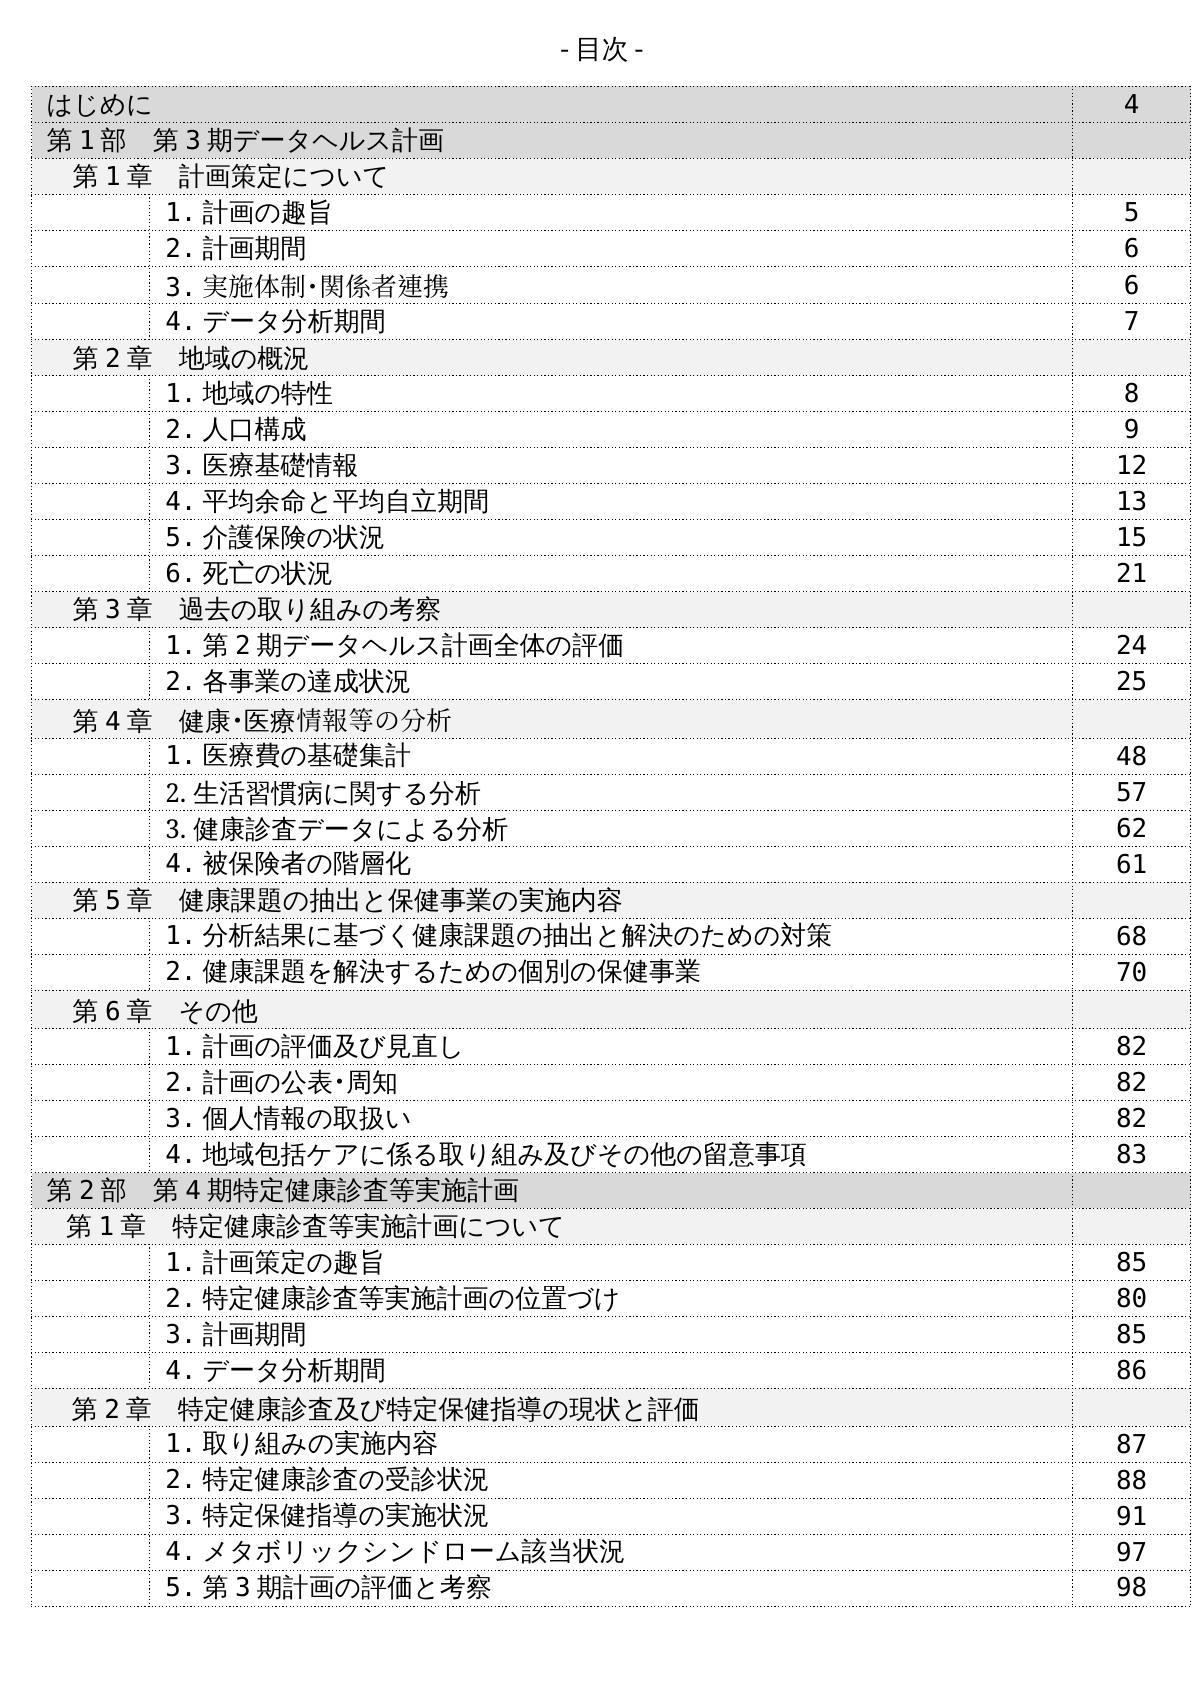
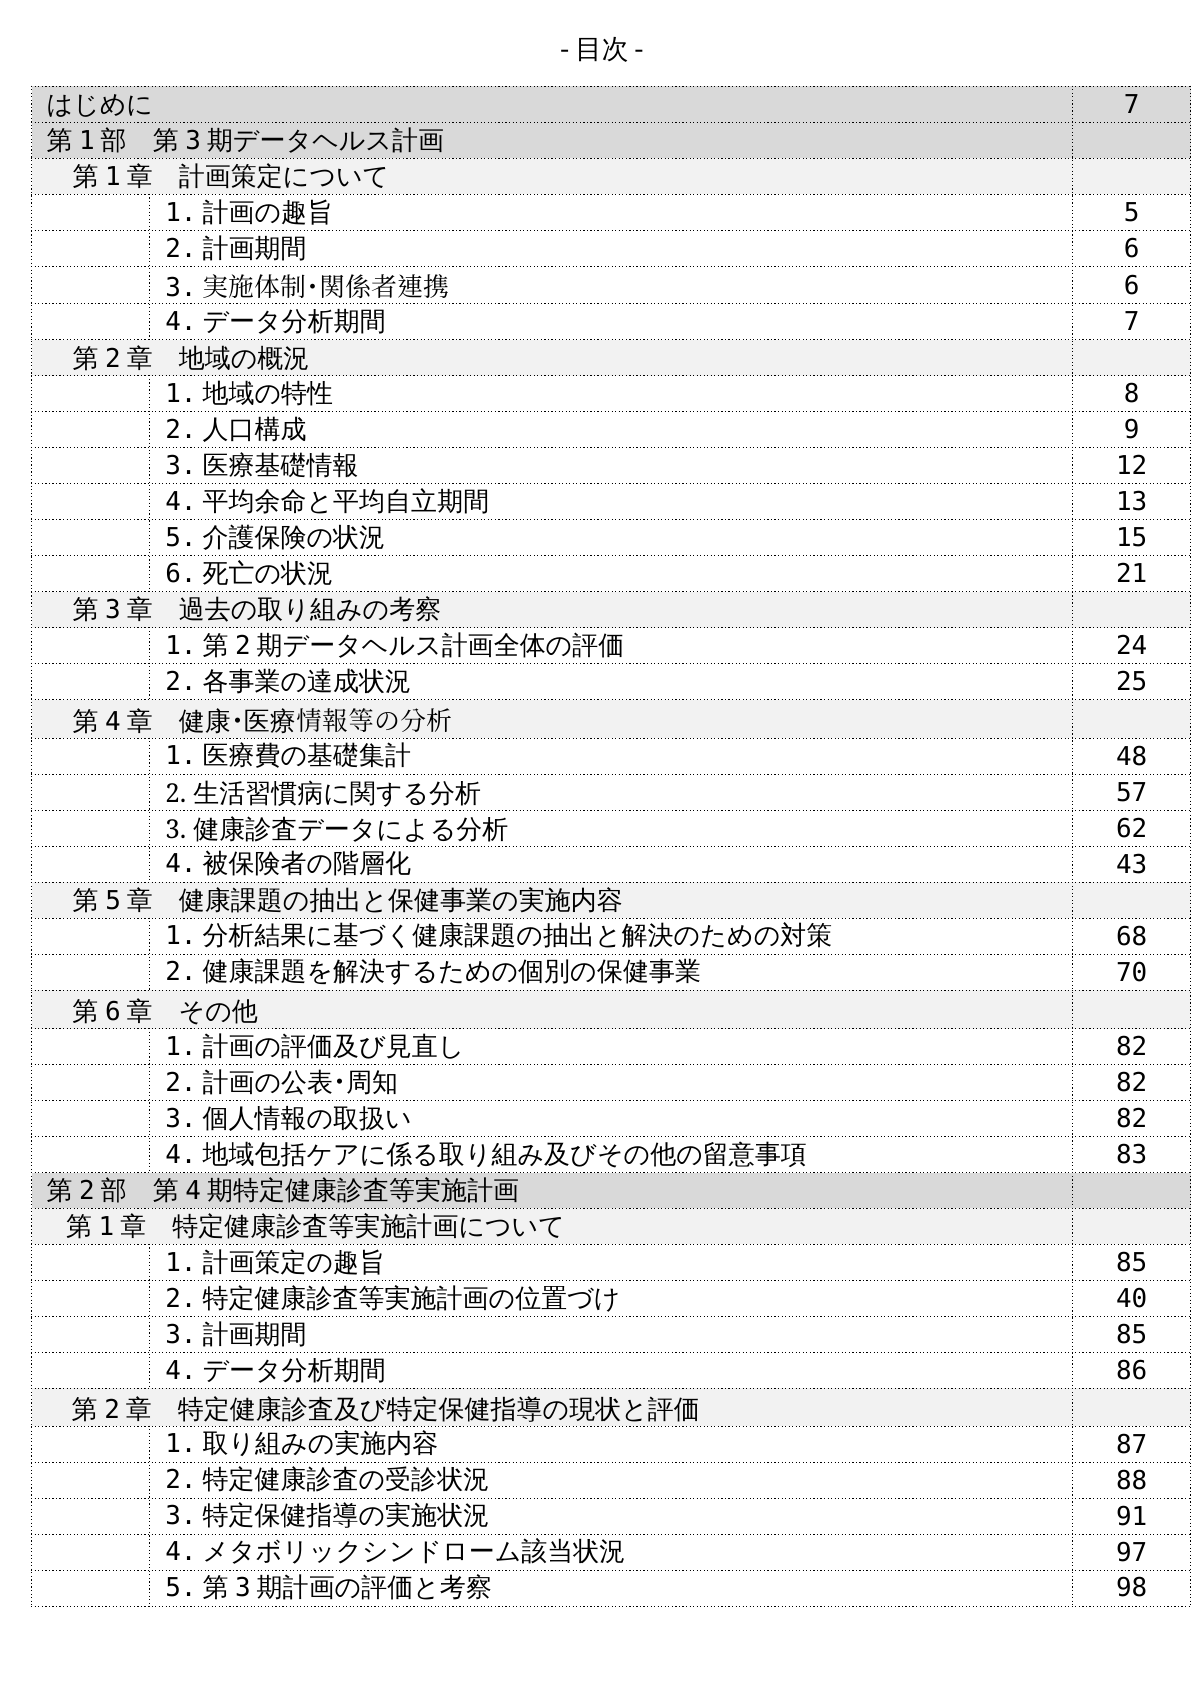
4: 4 -> 7 (1132, 105)
61: 61 -> 43 (1132, 864)
80: 80 -> 40 (1132, 1299)
